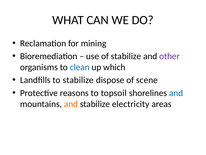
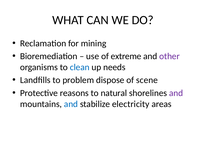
of stabilize: stabilize -> extreme (126, 56)
which: which -> needs (114, 67)
to stabilize: stabilize -> problem (78, 80)
topsoil: topsoil -> natural (114, 93)
and colour: blue -> purple (176, 93)
and colour: orange -> blue (71, 104)
